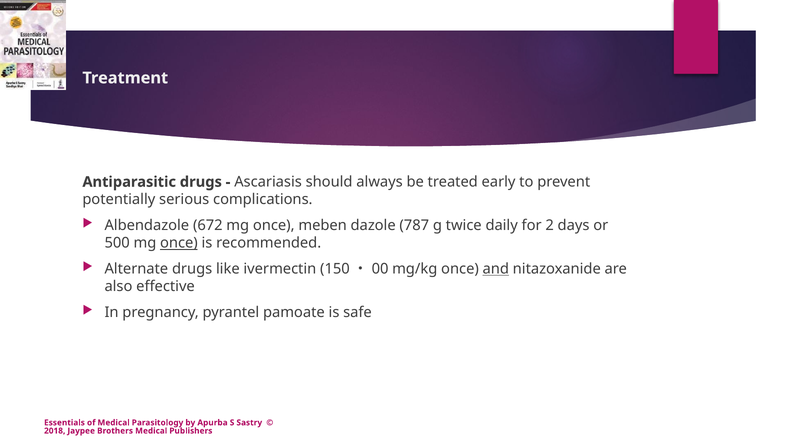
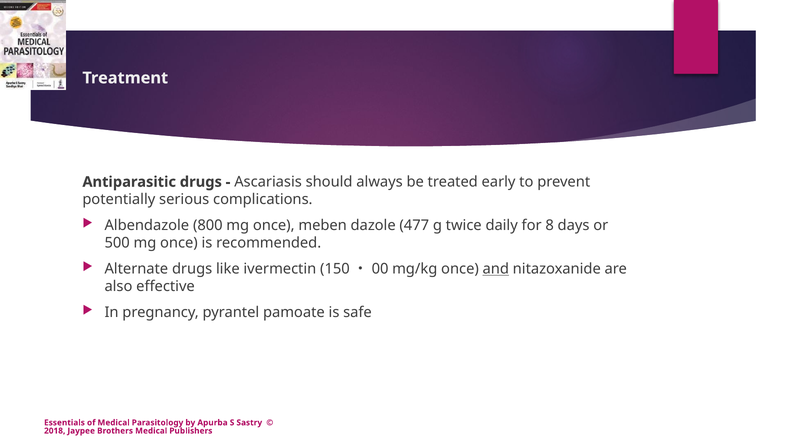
672: 672 -> 800 (208, 225)
787: 787 -> 477 (414, 225)
2: 2 -> 8 (550, 225)
once underline: present -> none (179, 243)
